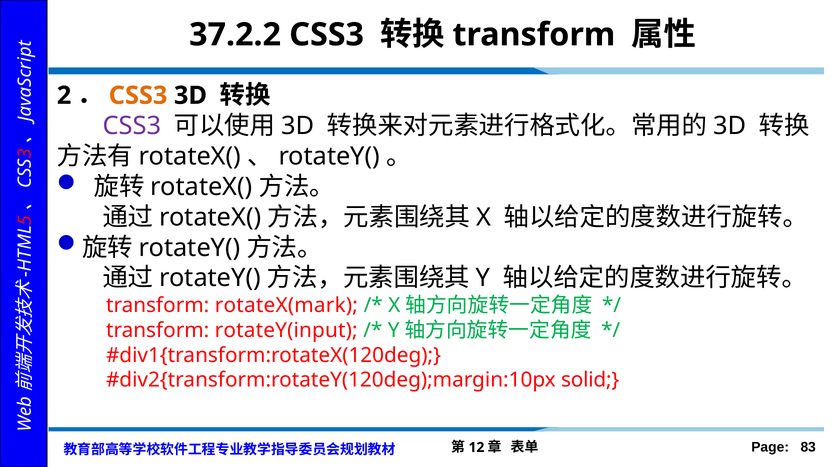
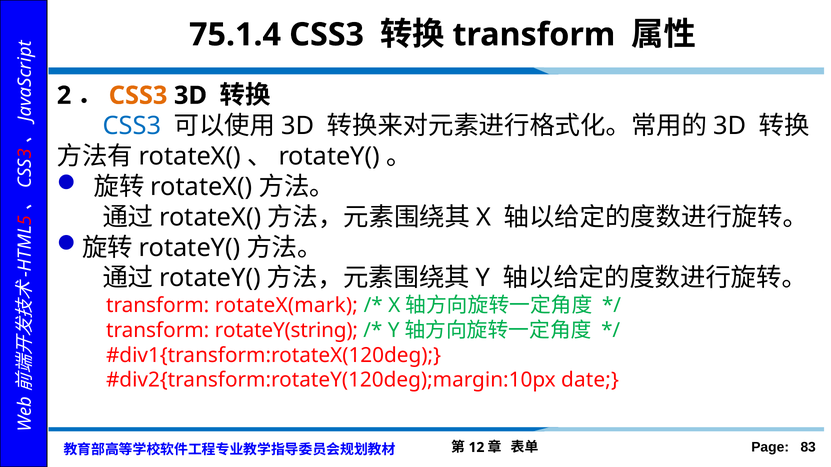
37.2.2: 37.2.2 -> 75.1.4 (235, 35)
CSS3 colour: purple -> blue (132, 126)
rotateY(input: rotateY(input -> rotateY(string (286, 331)
solid: solid -> date (590, 381)
